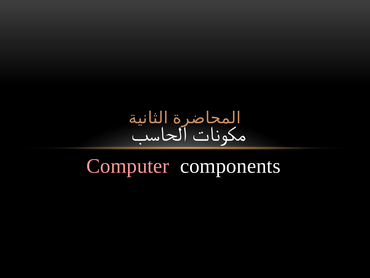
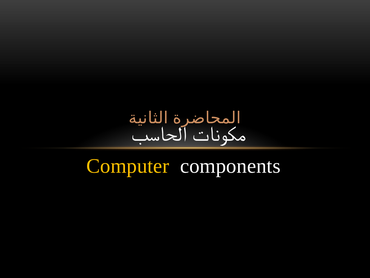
Computer colour: pink -> yellow (128, 166)
